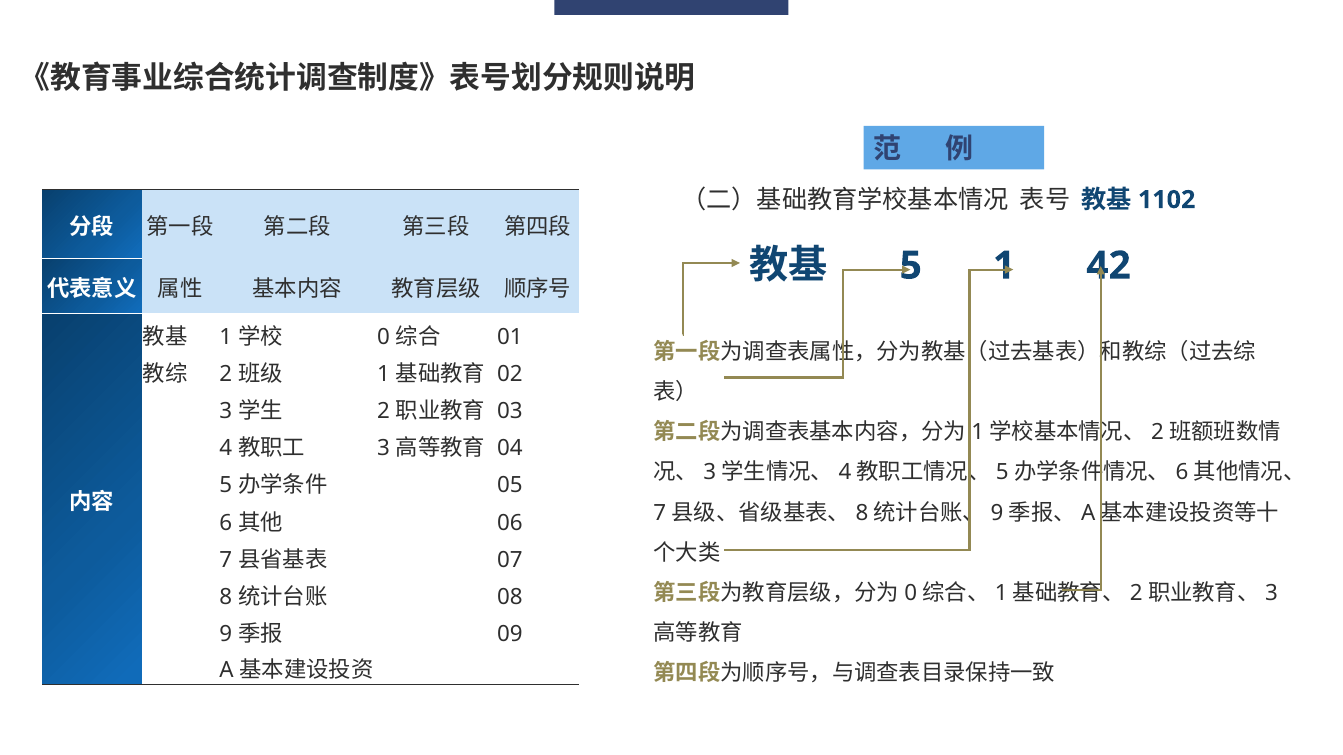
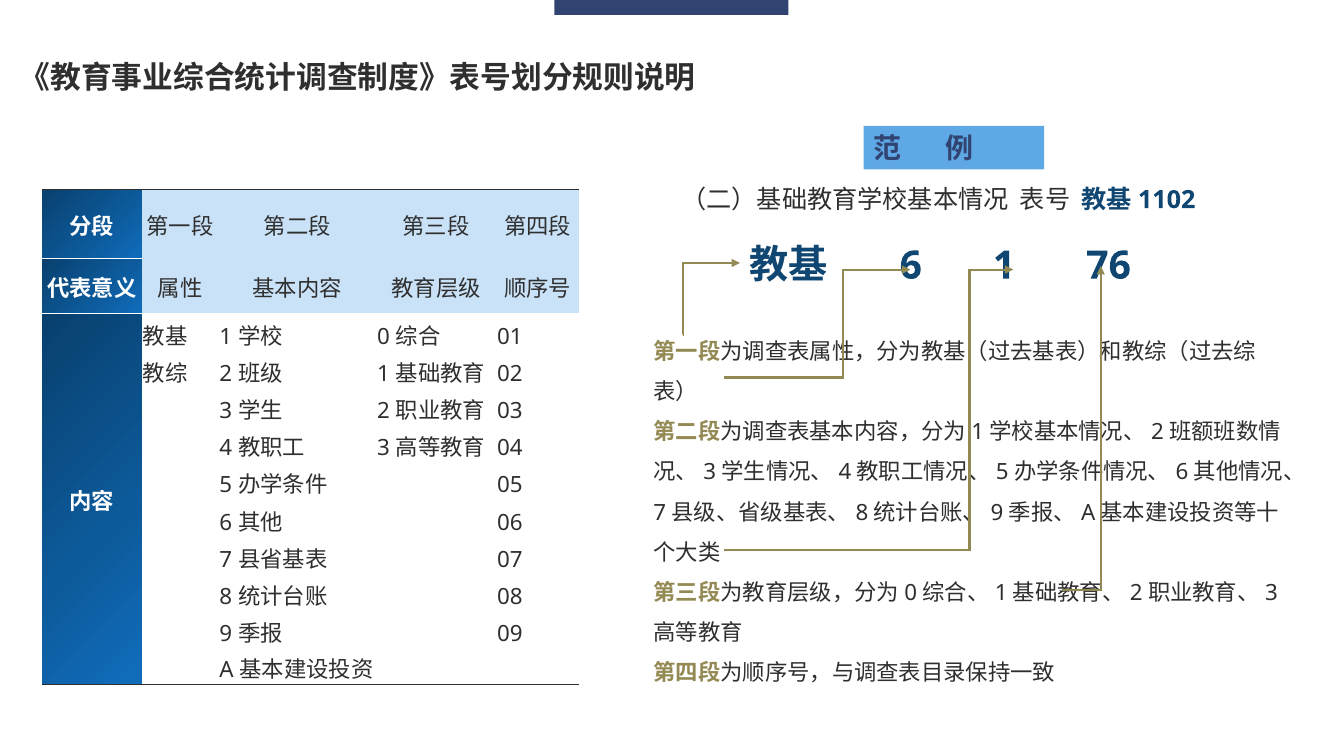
5: 5 -> 6 (911, 266)
42: 42 -> 76 (1109, 266)
